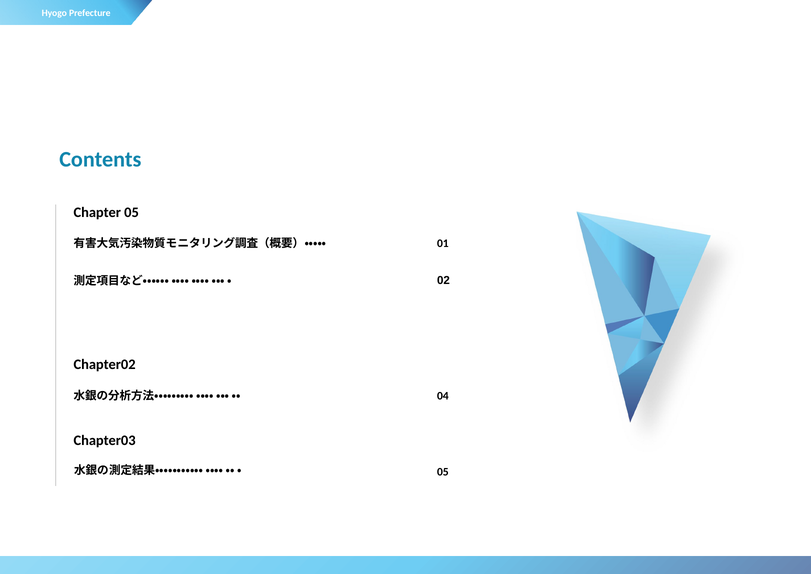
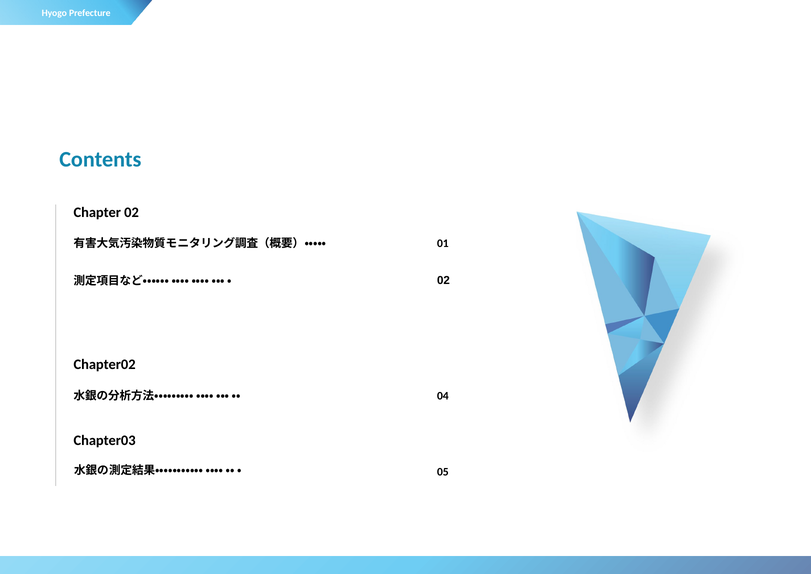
Chapter 05: 05 -> 02 (132, 212)
